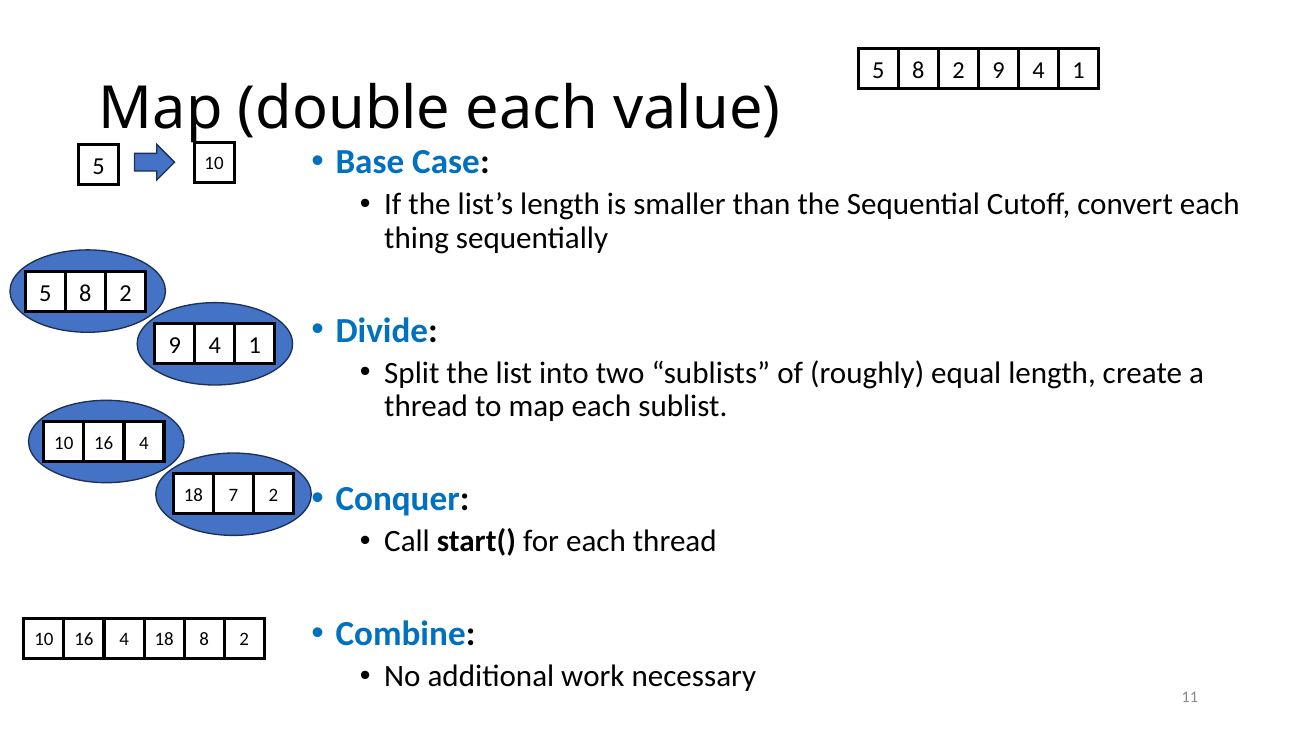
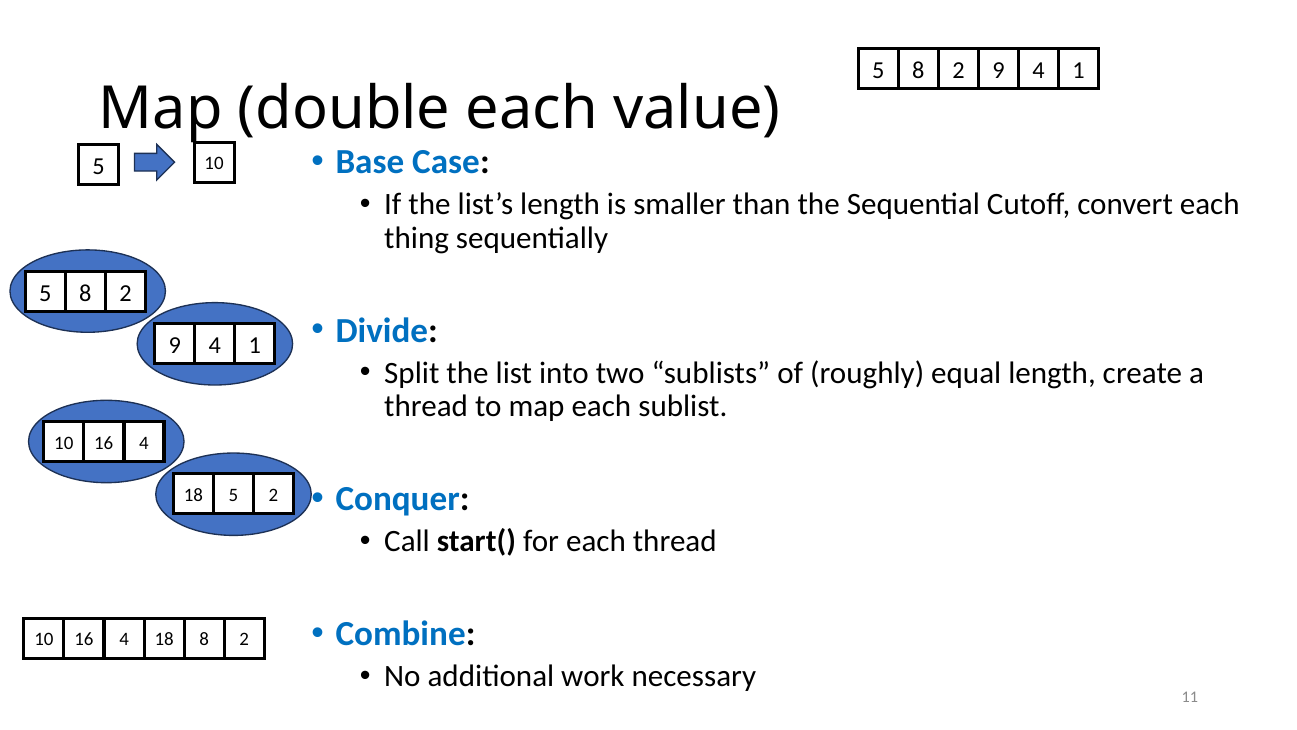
18 7: 7 -> 5 (233, 495)
